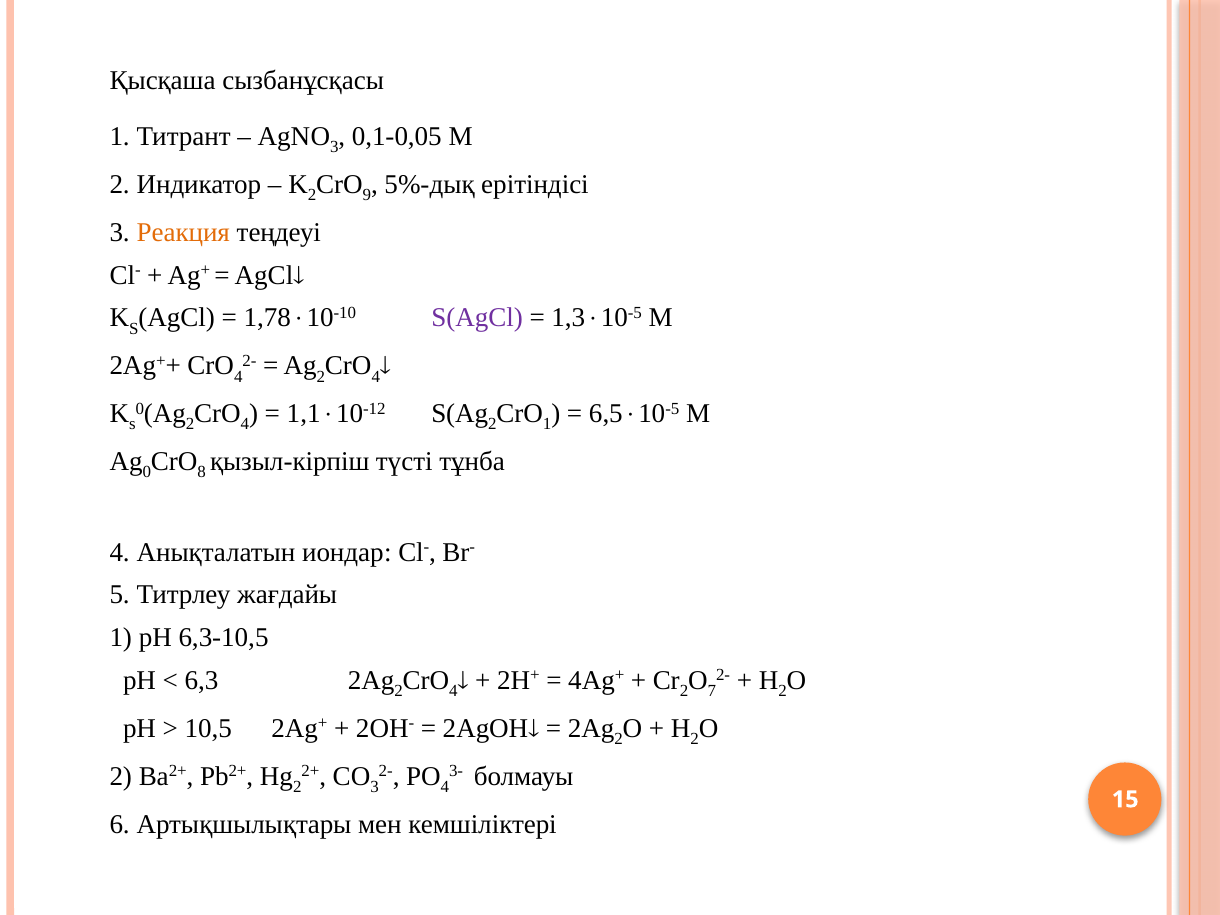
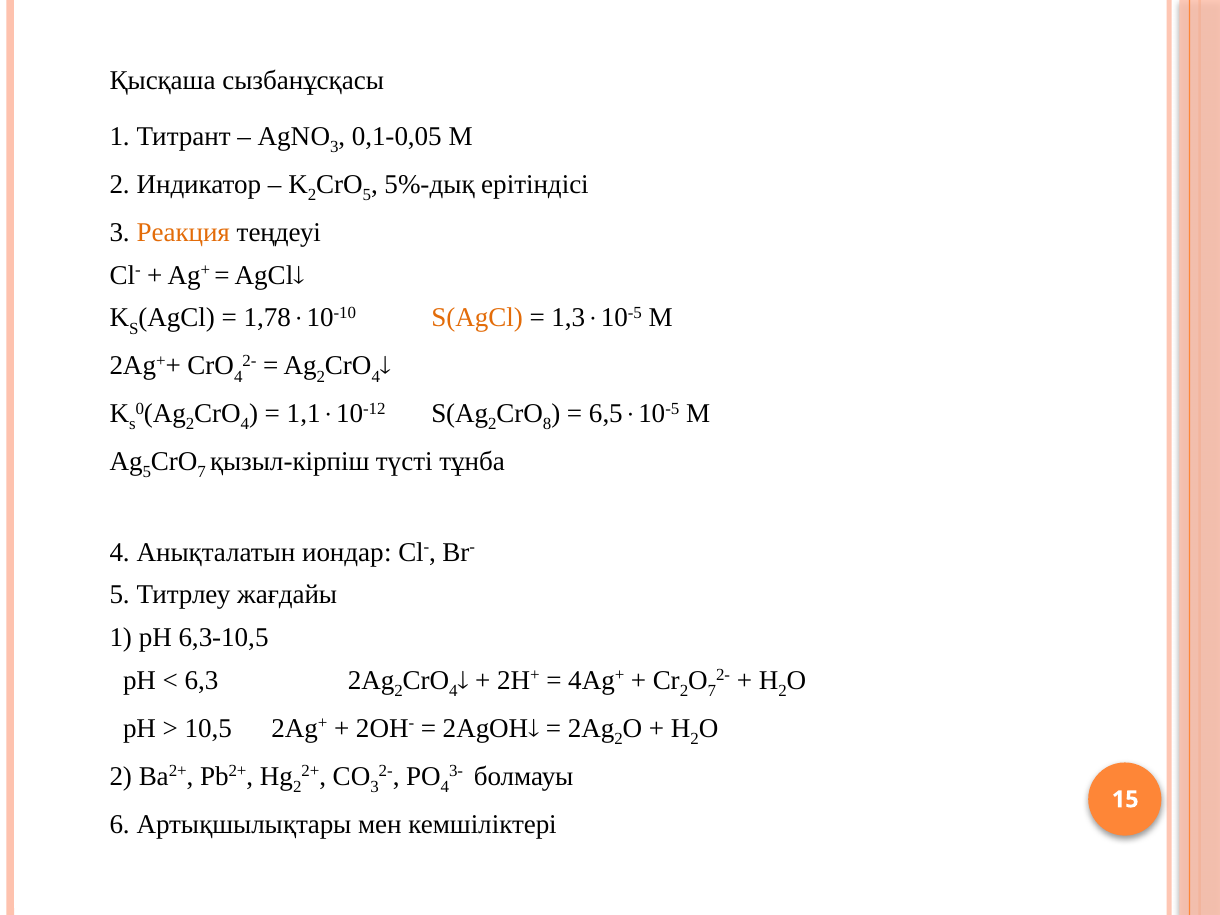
9: 9 -> 5 (367, 195)
S(AgCl colour: purple -> orange (477, 318)
1: 1 -> 8 (547, 424)
0: 0 -> 5 (147, 472)
8: 8 -> 7 (202, 472)
